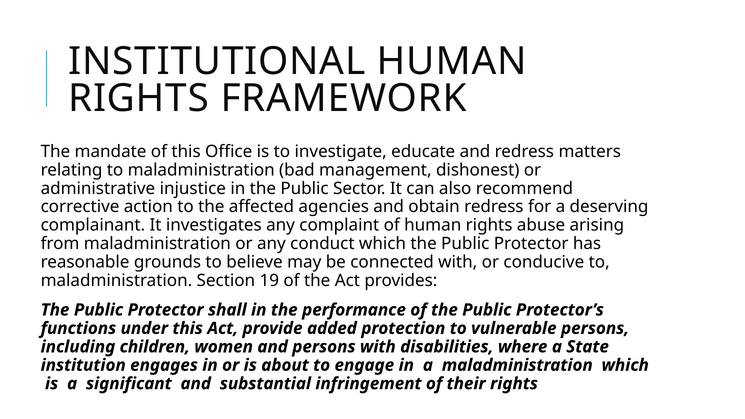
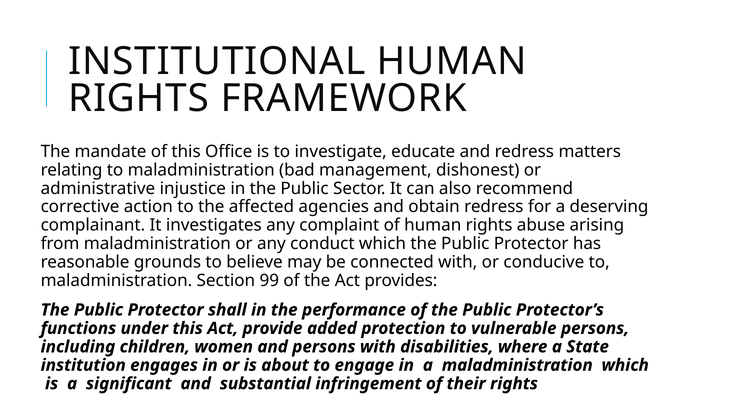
19: 19 -> 99 (269, 281)
